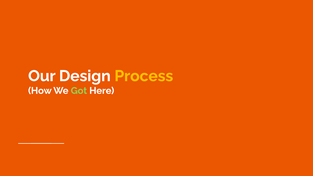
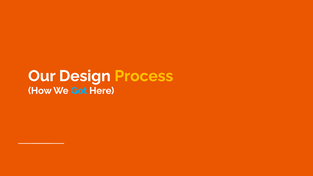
Got colour: light green -> light blue (79, 91)
